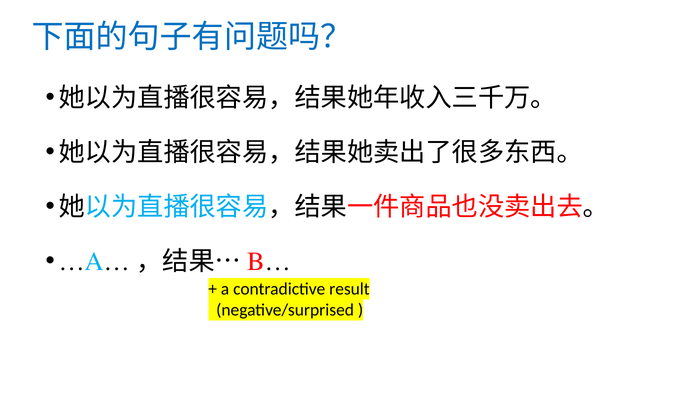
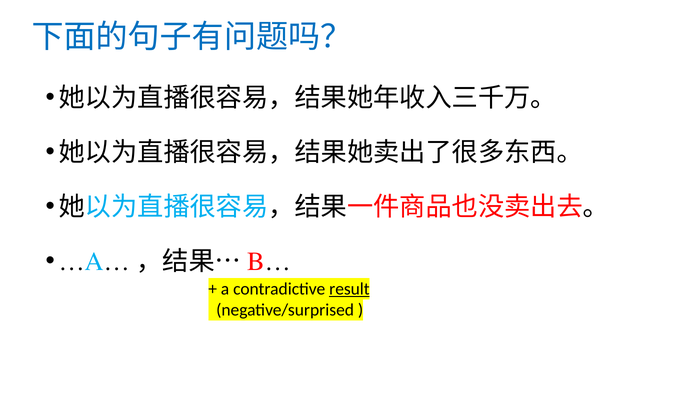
result underline: none -> present (349, 289)
